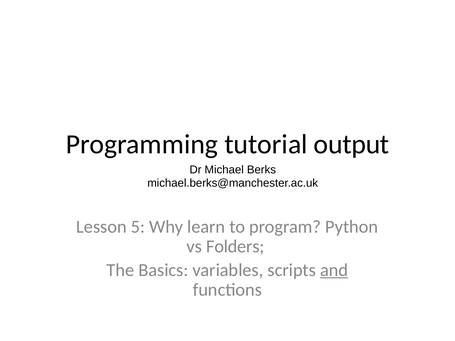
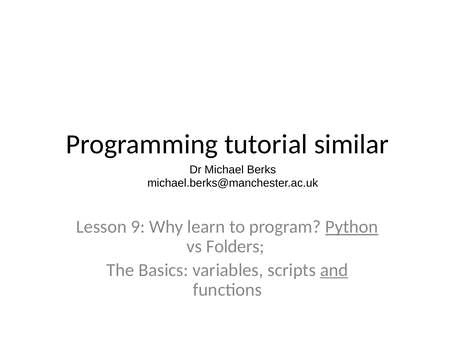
output: output -> similar (351, 145)
5: 5 -> 9 (138, 227)
Python underline: none -> present (352, 227)
